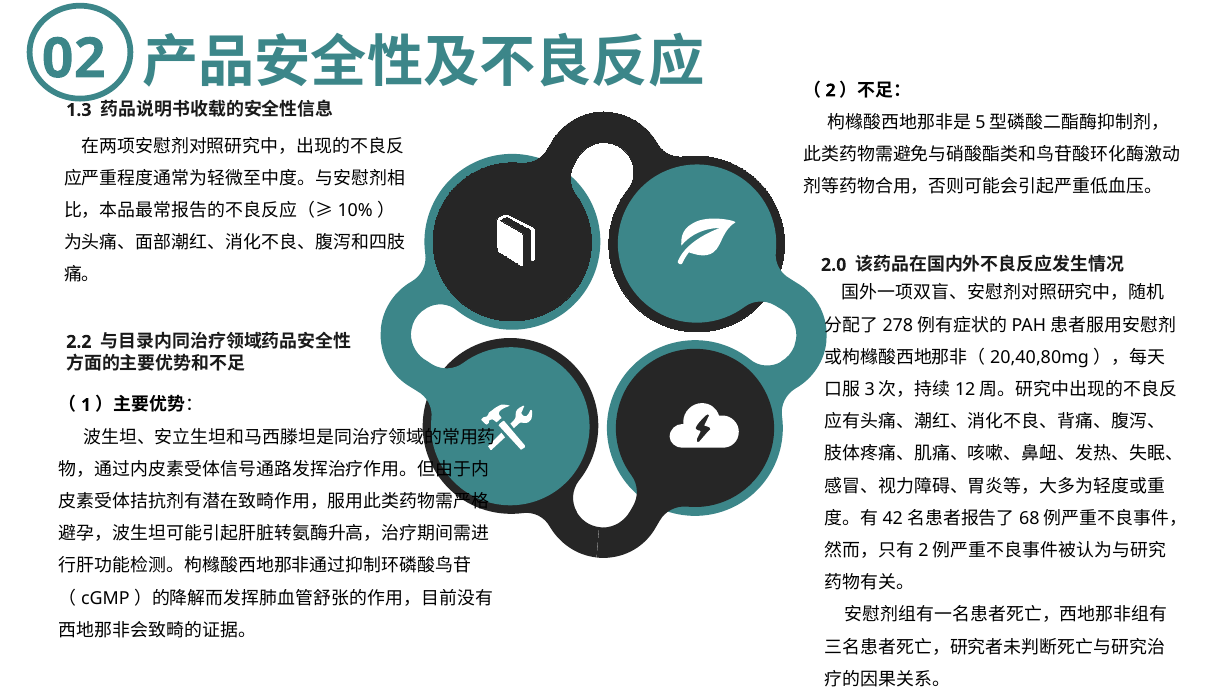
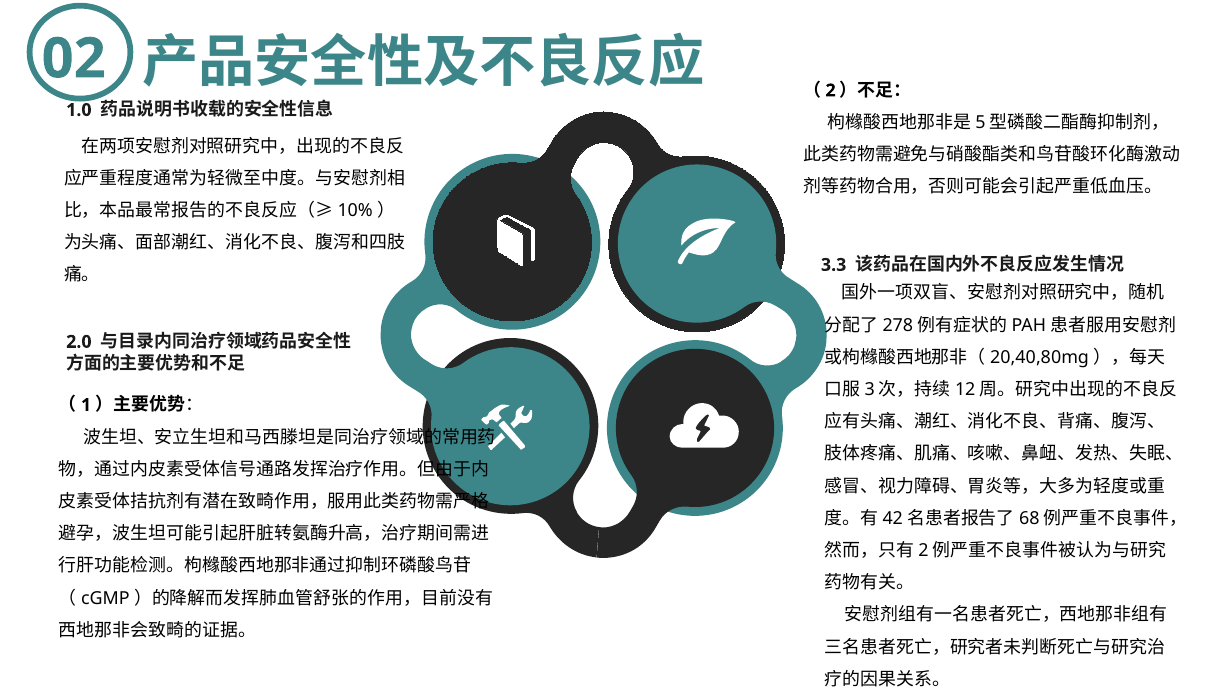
1.3: 1.3 -> 1.0 (79, 110)
2.0: 2.0 -> 3.3 (834, 265)
2.2: 2.2 -> 2.0 (79, 342)
